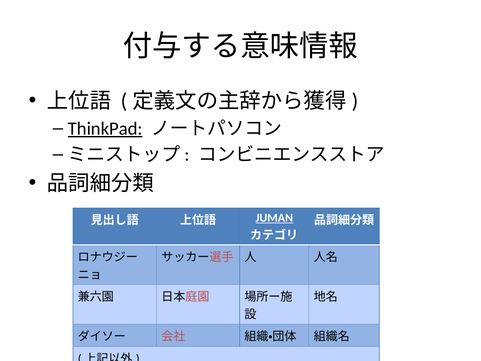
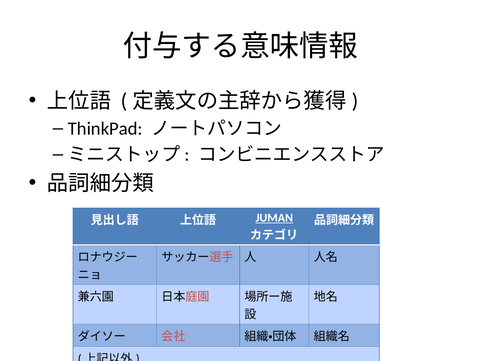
ThinkPad underline: present -> none (105, 129)
